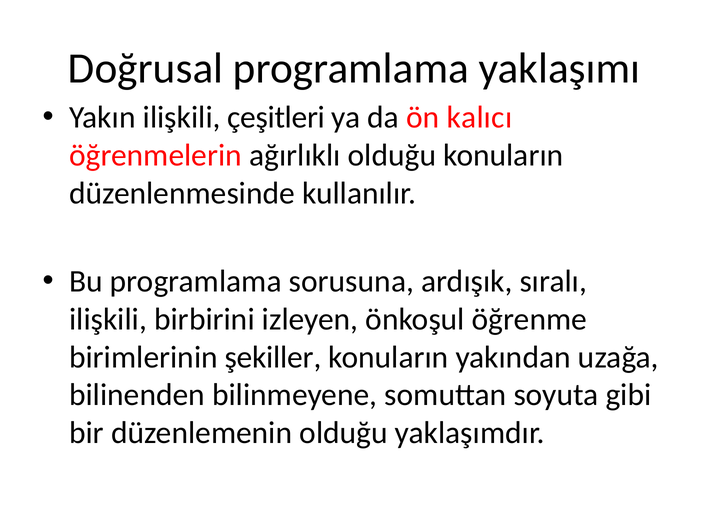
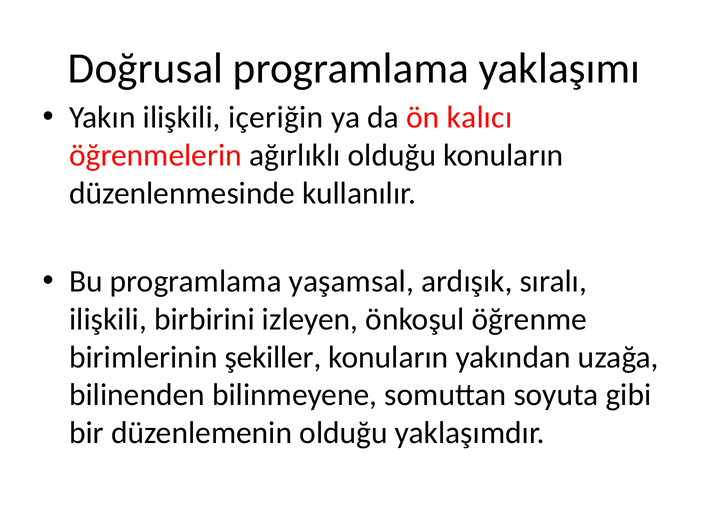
çeşitleri: çeşitleri -> içeriğin (276, 117)
sorusuna: sorusuna -> yaşamsal (351, 281)
